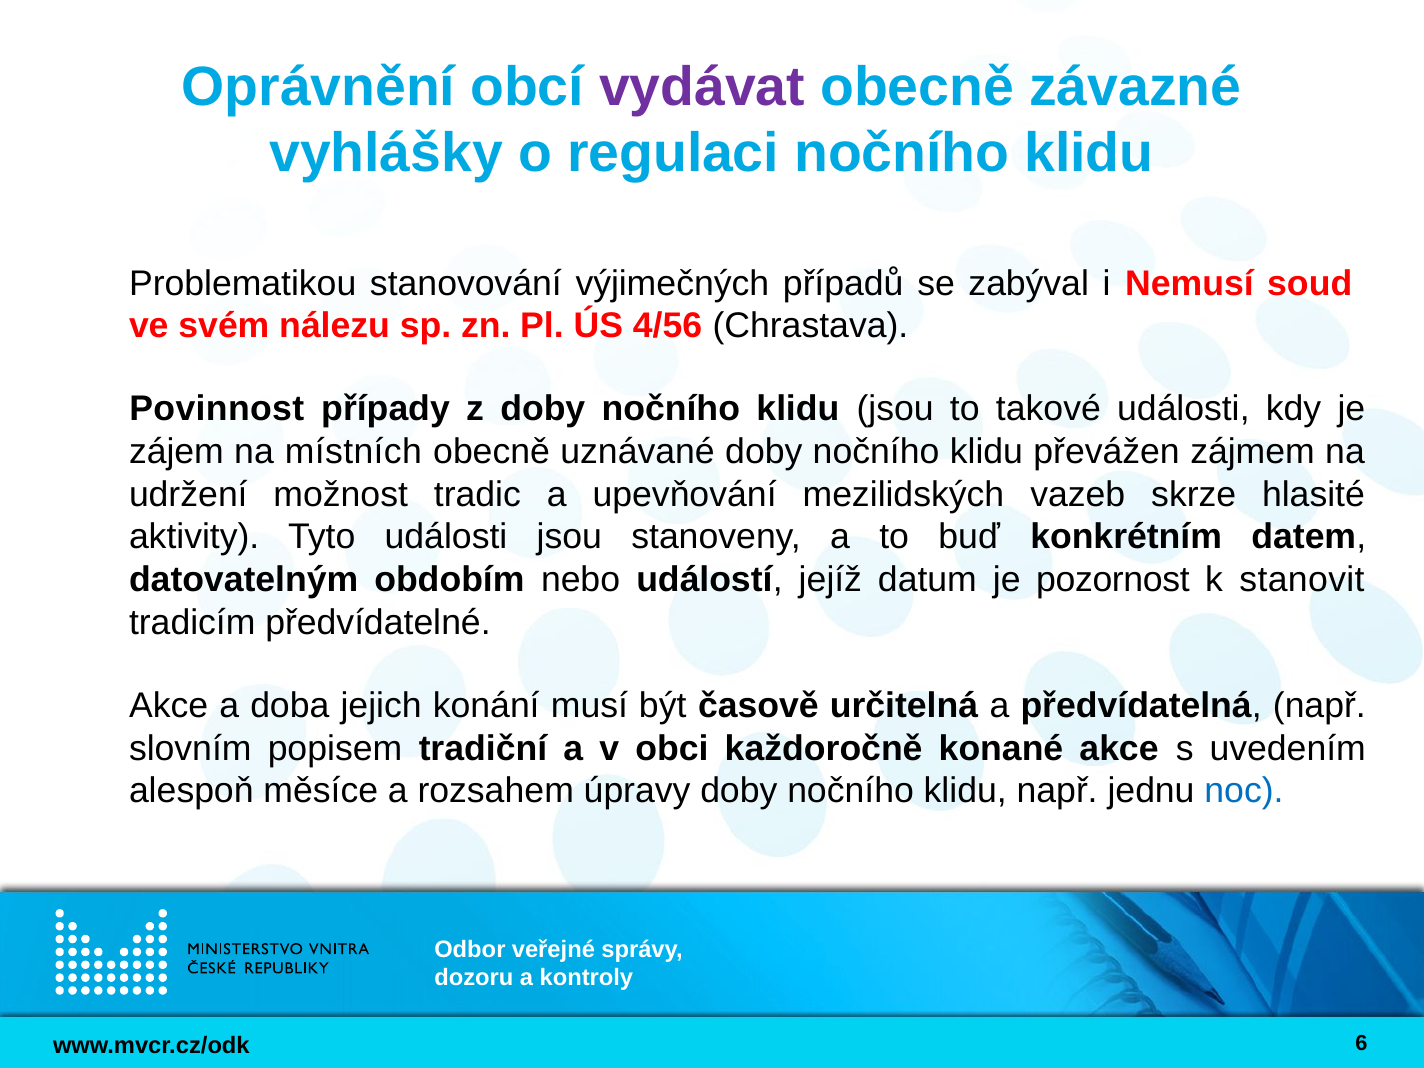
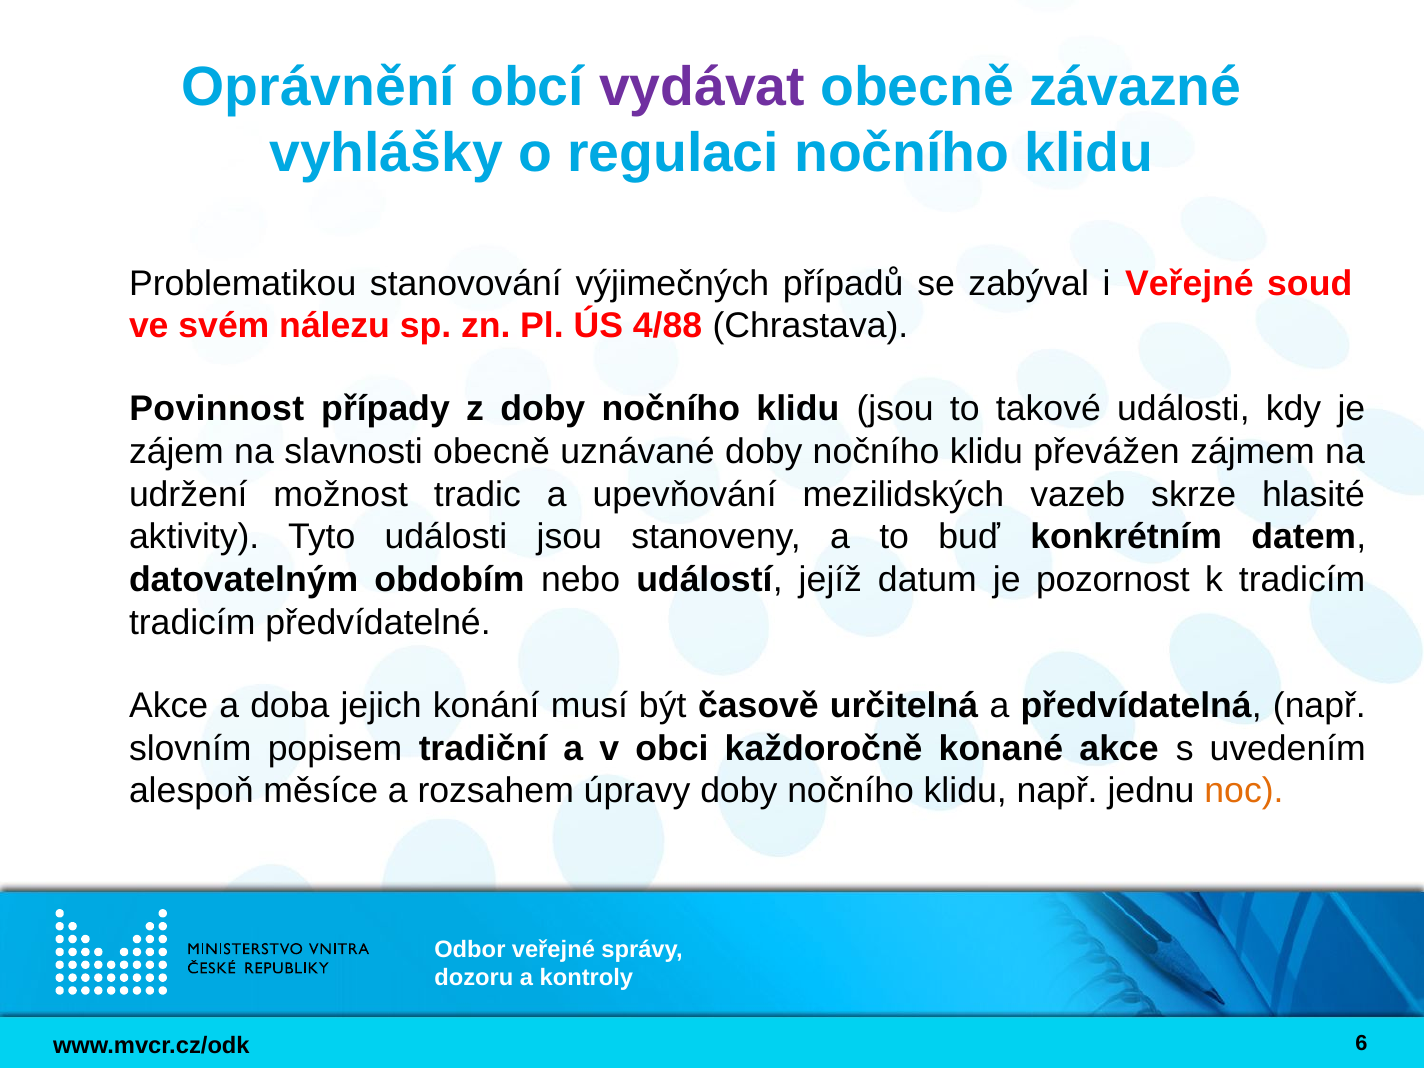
i Nemusí: Nemusí -> Veřejné (1189, 283)
4/56: 4/56 -> 4/88 (667, 326)
místních: místních -> slavnosti (354, 452)
k stanovit: stanovit -> tradicím (1302, 580)
noc colour: blue -> orange (1244, 791)
